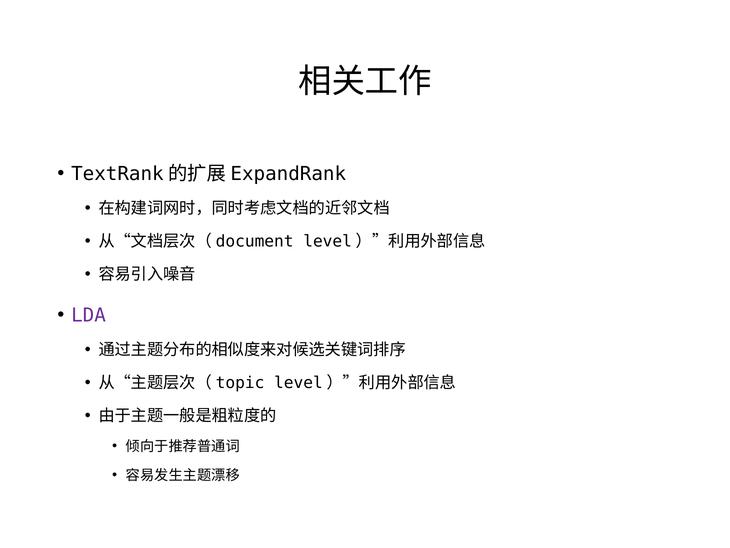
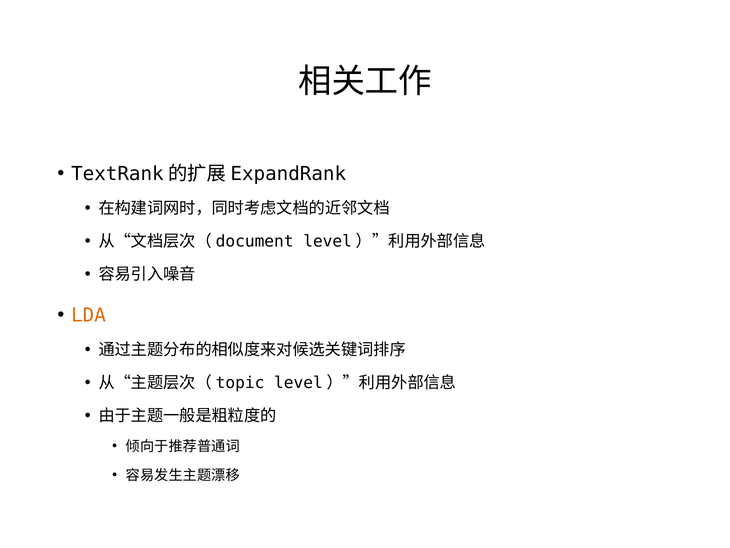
LDA colour: purple -> orange (89, 315)
